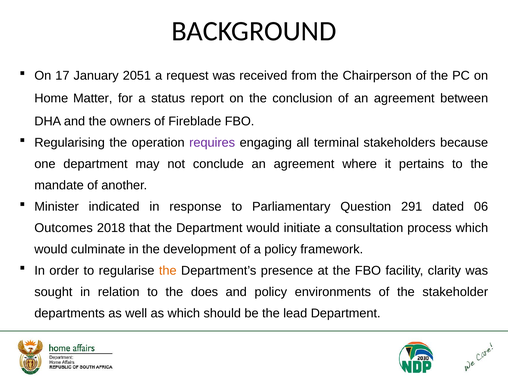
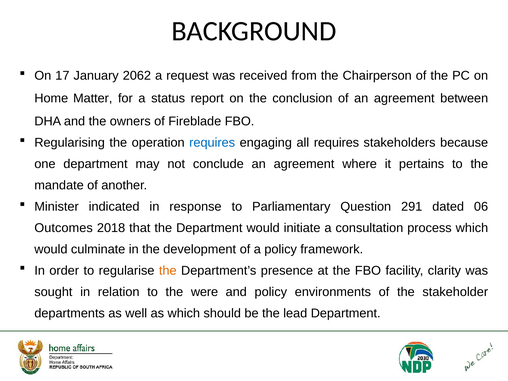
2051: 2051 -> 2062 (137, 76)
requires colour: purple -> blue (212, 143)
all terminal: terminal -> requires (336, 143)
does: does -> were (205, 292)
